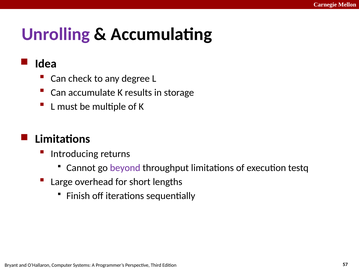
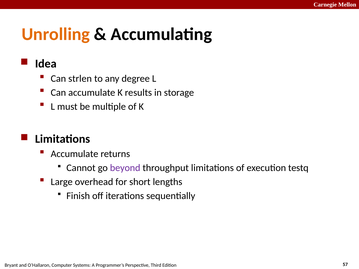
Unrolling colour: purple -> orange (56, 34)
check: check -> strlen (80, 79)
Introducing: Introducing -> Accumulate (75, 154)
